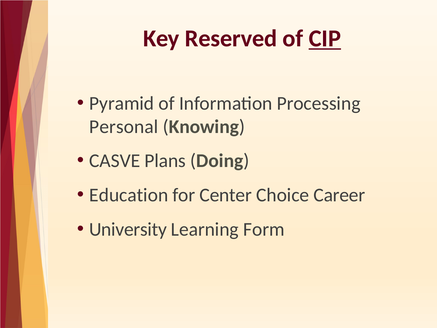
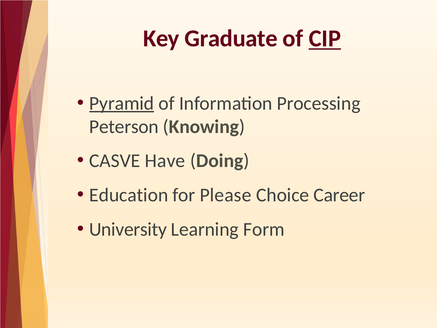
Reserved: Reserved -> Graduate (231, 38)
Pyramid underline: none -> present (122, 103)
Personal: Personal -> Peterson (124, 127)
Plans: Plans -> Have (165, 161)
Center: Center -> Please (226, 195)
